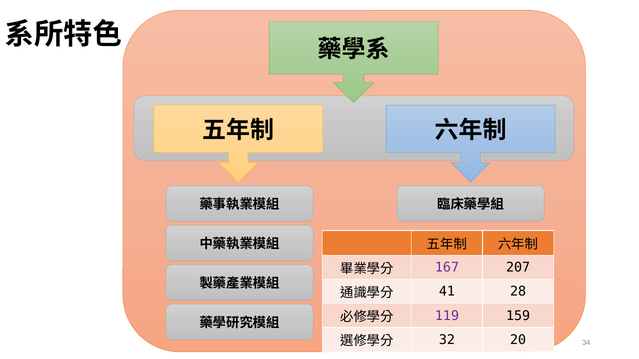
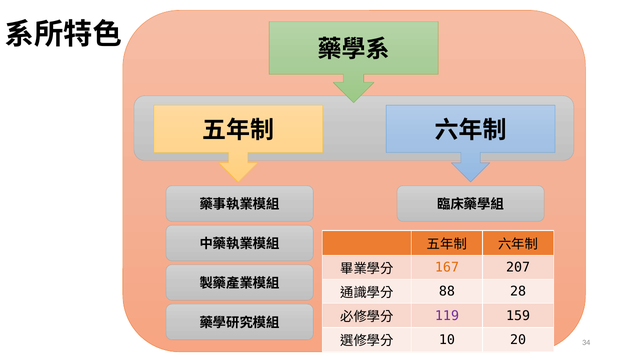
167 colour: purple -> orange (447, 268)
41: 41 -> 88 (447, 292)
32: 32 -> 10 (447, 340)
